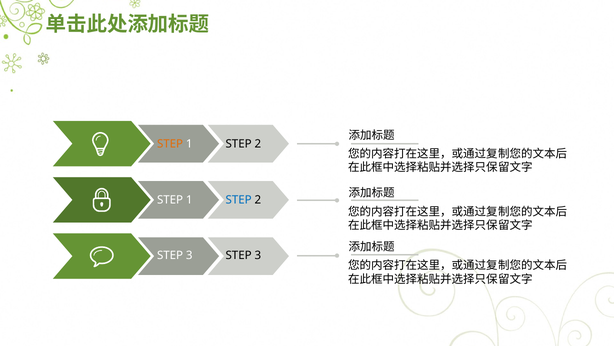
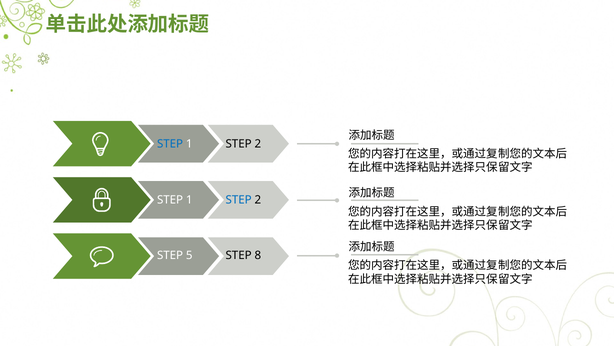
STEP colour: orange -> blue (170, 144)
3: 3 -> 5 (189, 255)
3: 3 -> 8 (258, 255)
